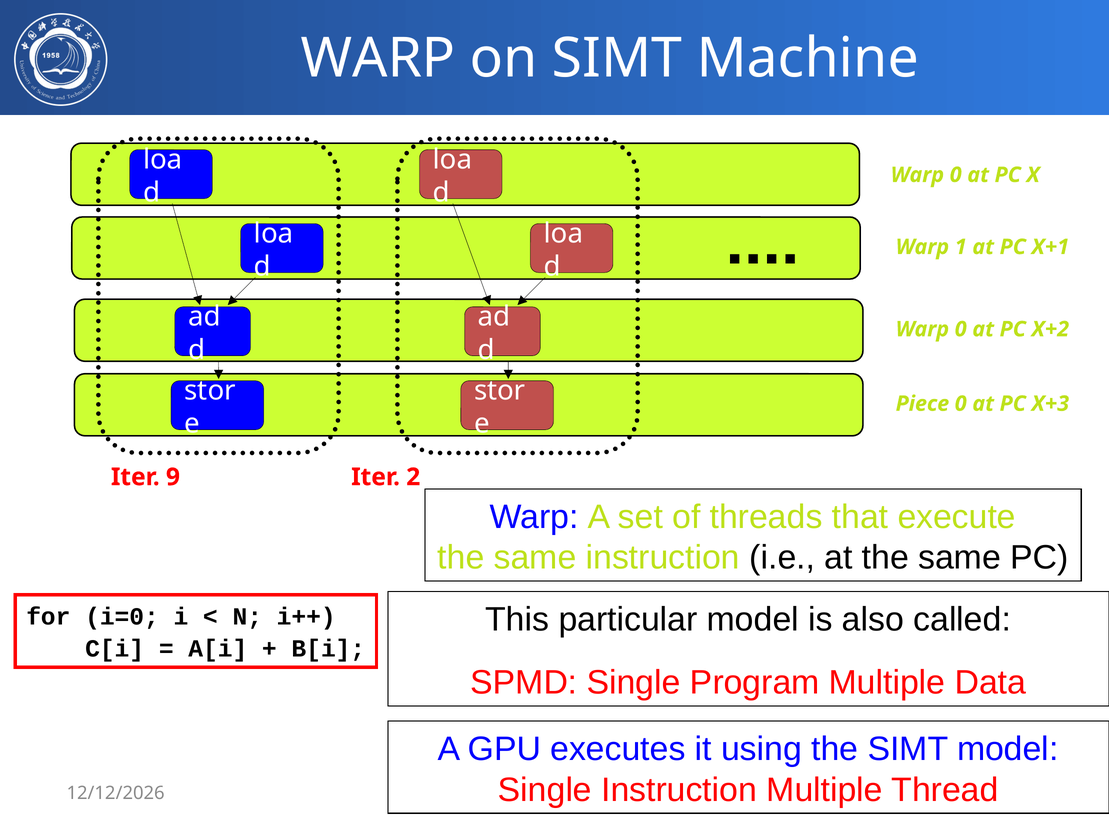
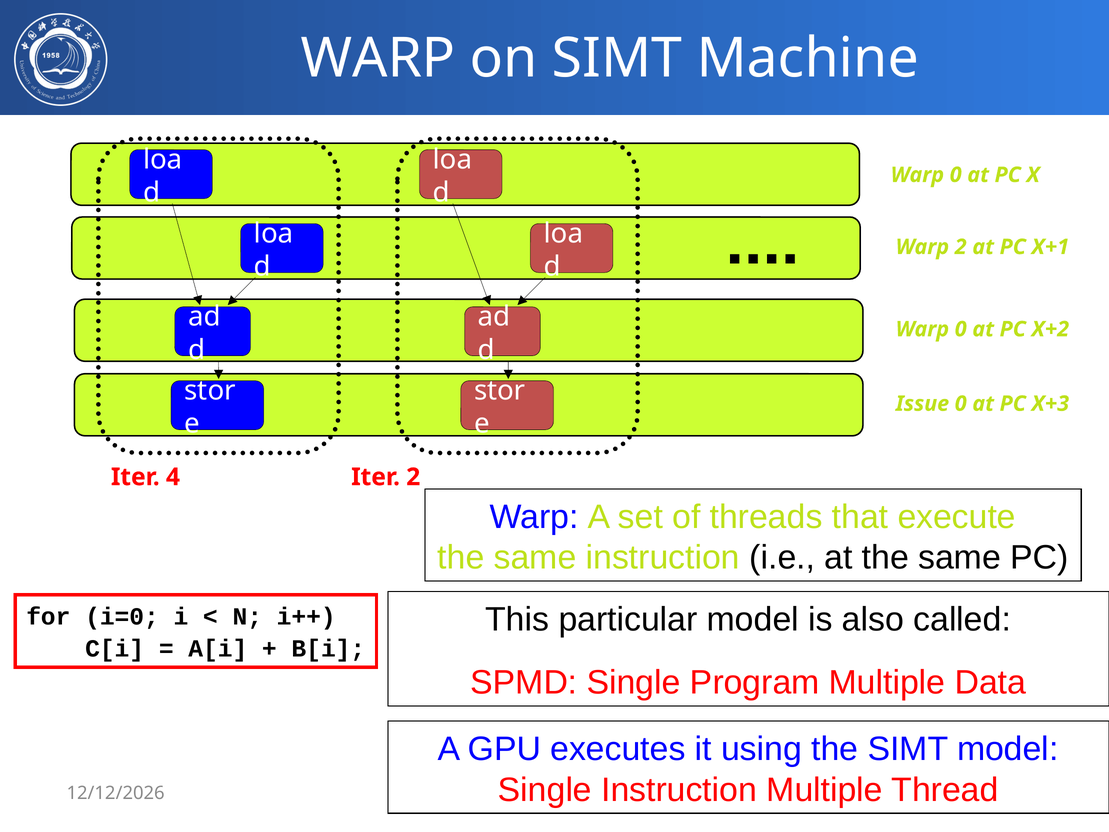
Warp 1: 1 -> 2 (961, 247)
Piece: Piece -> Issue (922, 404)
9: 9 -> 4 (173, 477)
